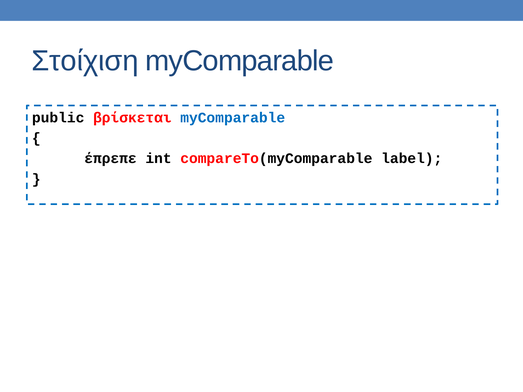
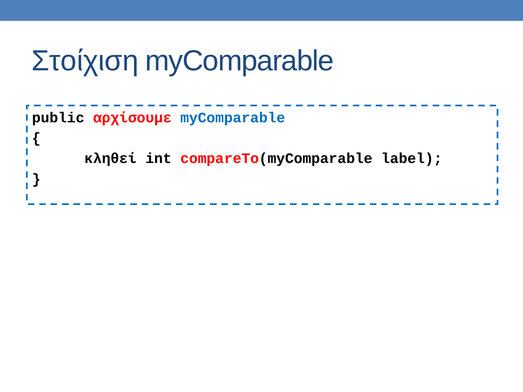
βρίσκεται: βρίσκεται -> αρχίσουμε (132, 118)
έπρεπε: έπρεπε -> κληθεί (110, 159)
